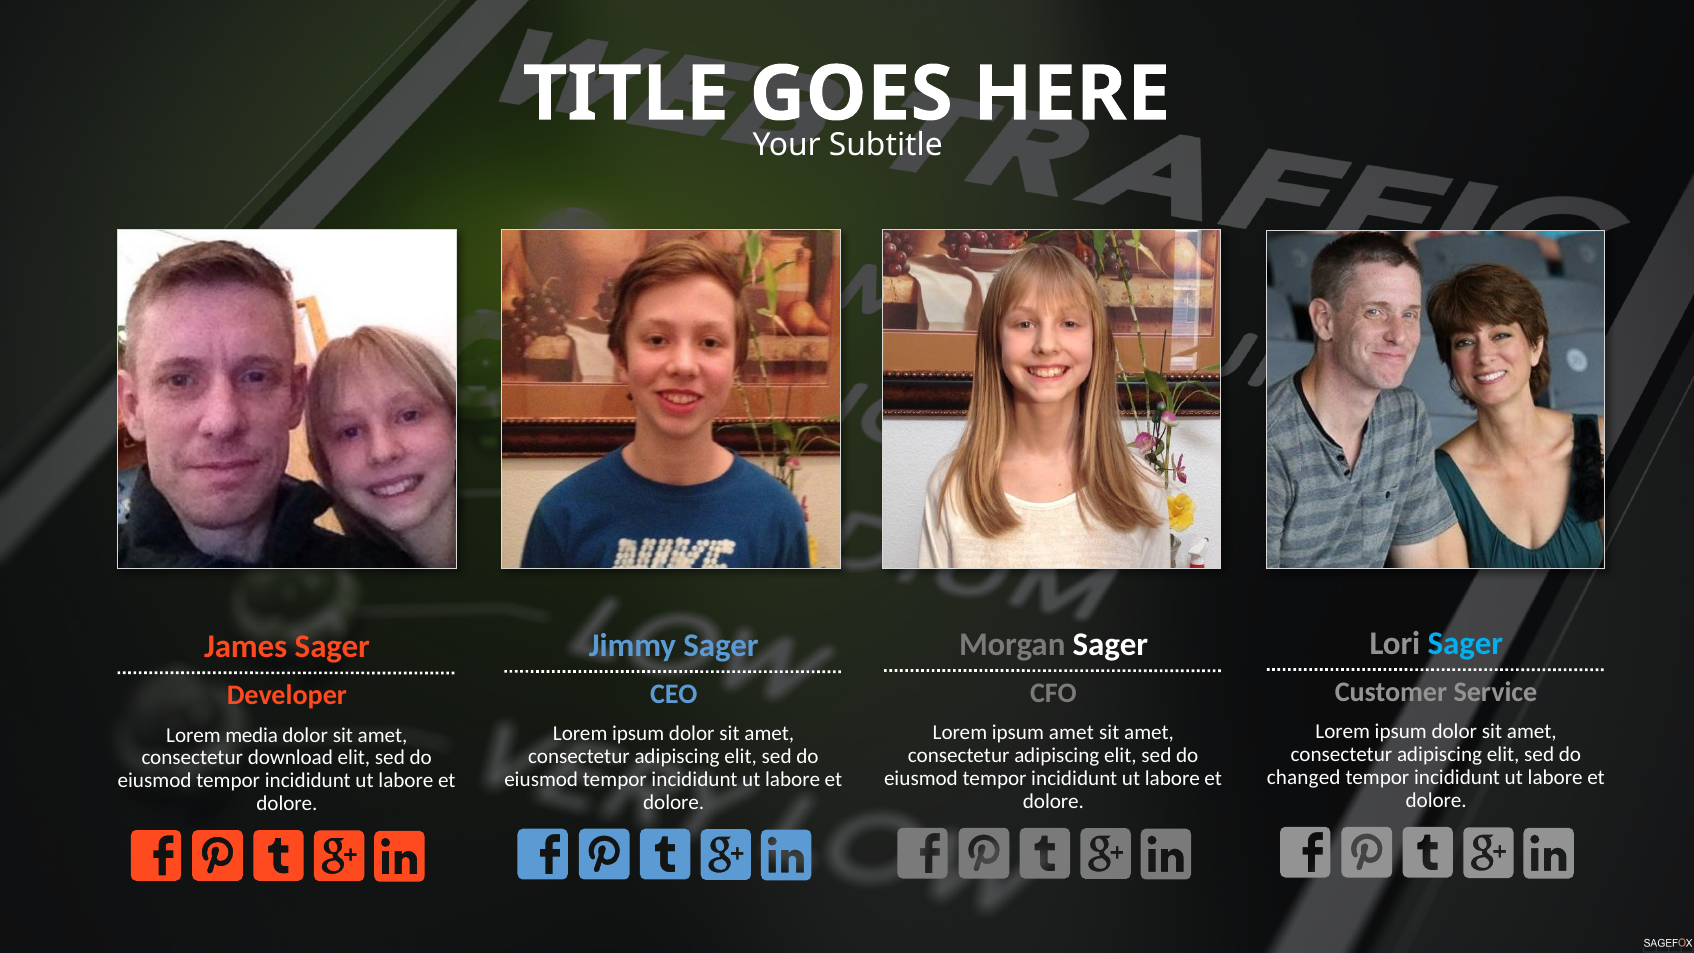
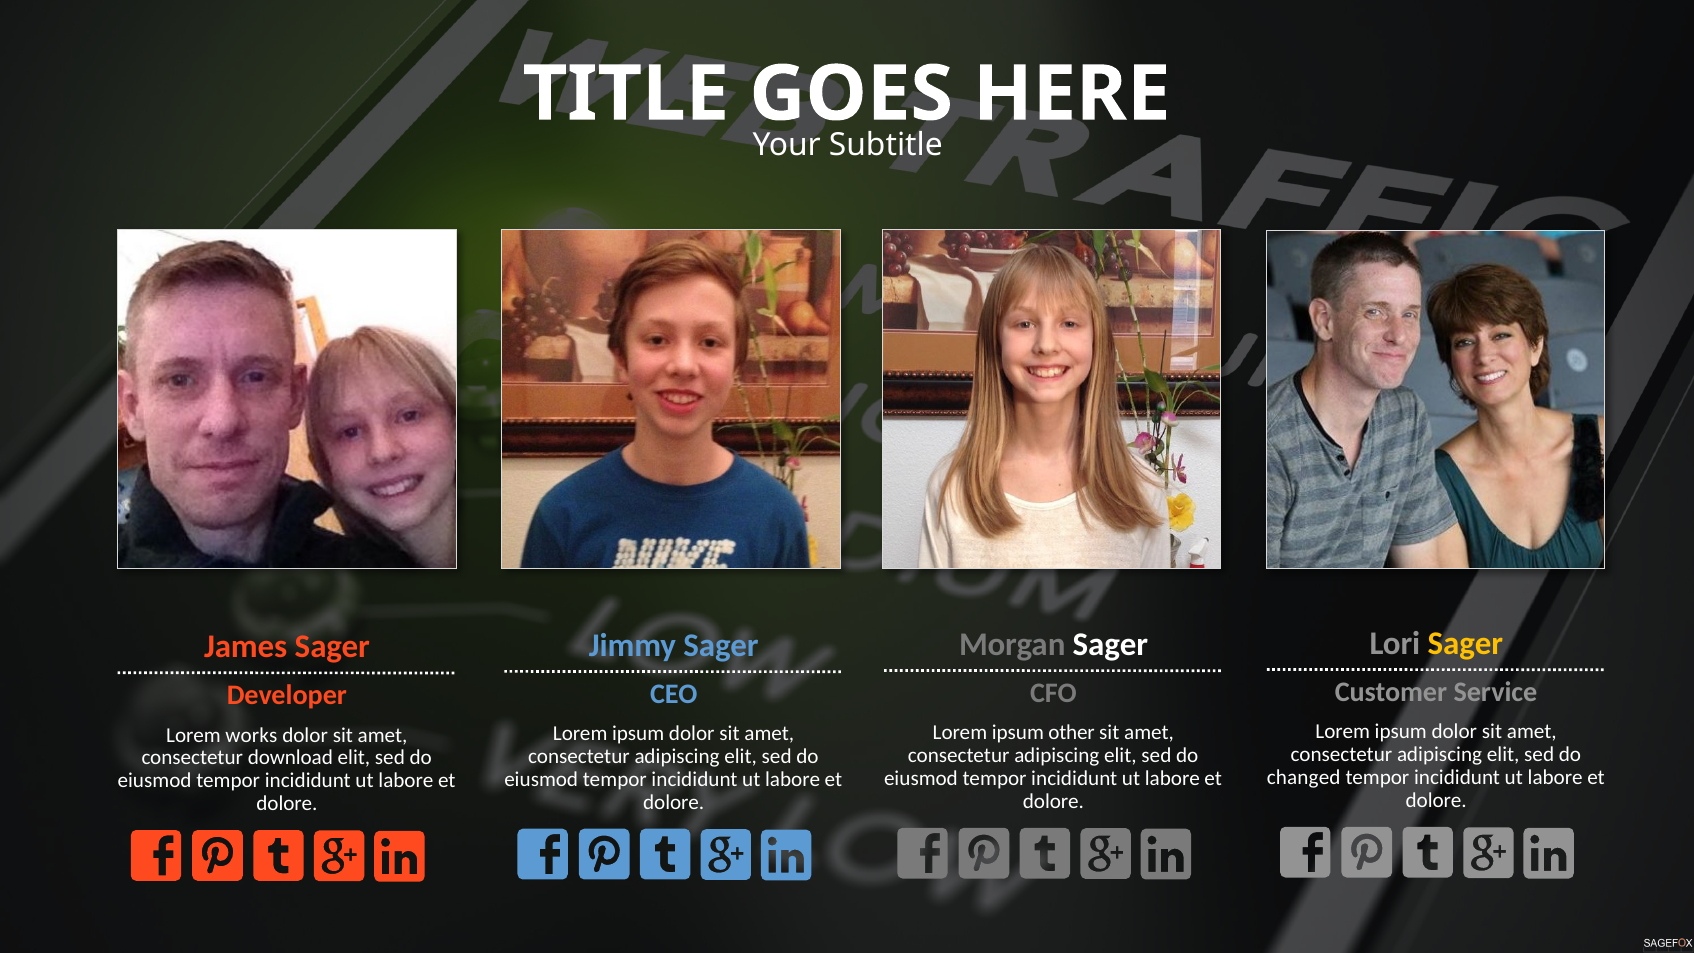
Sager colour: light blue -> yellow (1465, 643)
ipsum amet: amet -> other (1072, 733)
media: media -> works (251, 735)
